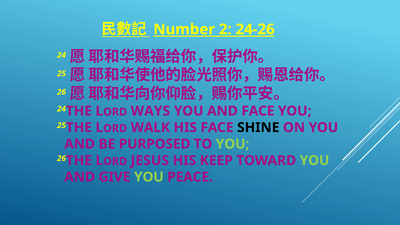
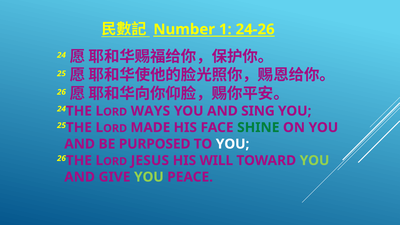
2: 2 -> 1 (225, 29)
AND FACE: FACE -> SING (258, 111)
WALK: WALK -> MADE (150, 127)
SHINE colour: black -> green (258, 127)
YOU colour: light green -> white (233, 144)
KEEP: KEEP -> WILL (216, 160)
